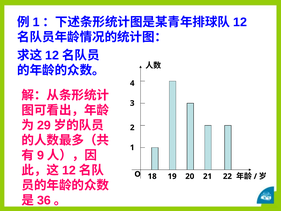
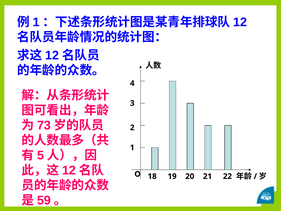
29: 29 -> 73 (44, 125)
9: 9 -> 5 (41, 155)
36: 36 -> 59 (44, 200)
